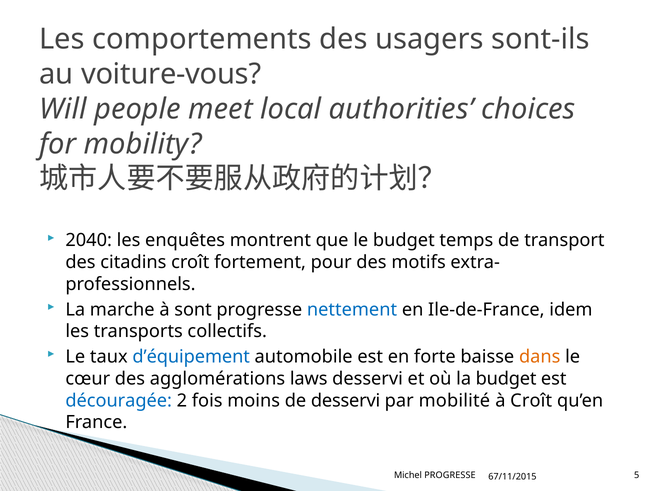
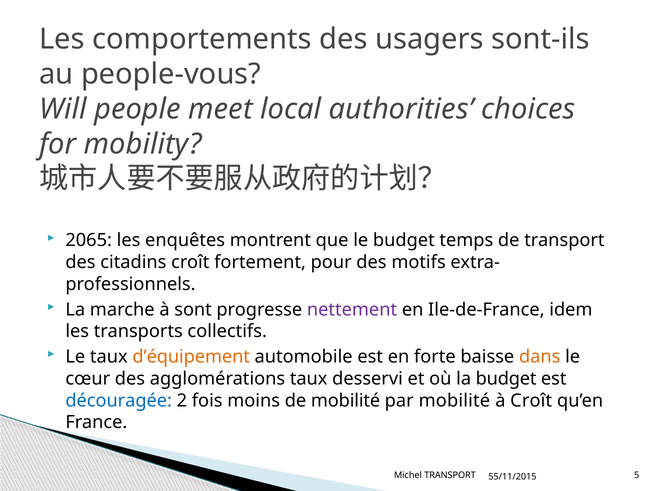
voiture-vous: voiture-vous -> people-vous (171, 74)
2040: 2040 -> 2065 (89, 241)
nettement colour: blue -> purple (352, 310)
d’équipement colour: blue -> orange (191, 357)
agglomérations laws: laws -> taux (309, 379)
de desservi: desservi -> mobilité (346, 401)
Michel PROGRESSE: PROGRESSE -> TRANSPORT (450, 476)
67/11/2015: 67/11/2015 -> 55/11/2015 (512, 477)
